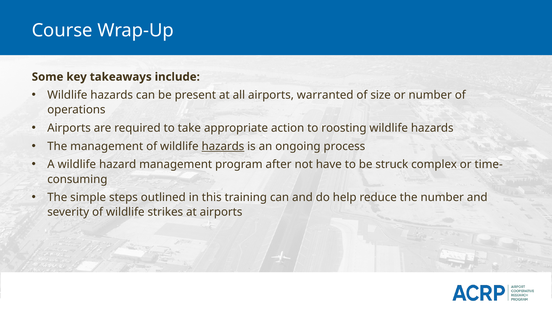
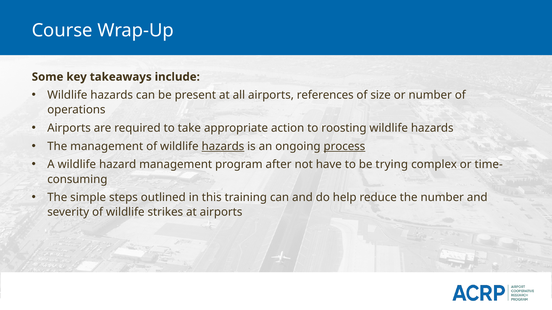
warranted: warranted -> references (325, 95)
process underline: none -> present (344, 146)
struck: struck -> trying (392, 165)
